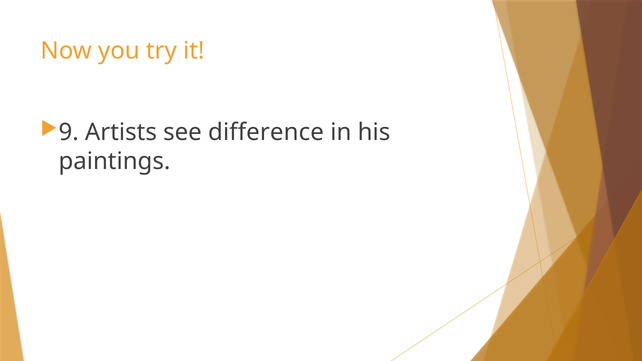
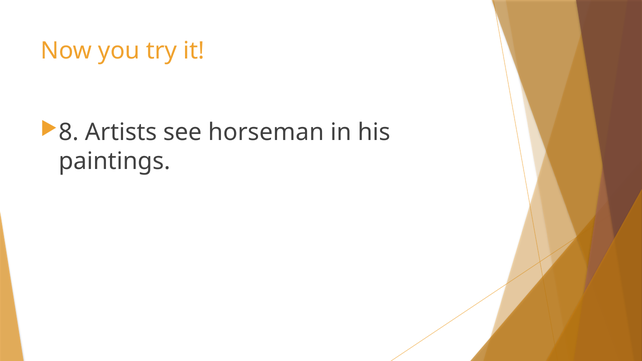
9: 9 -> 8 (69, 132)
difference: difference -> horseman (266, 132)
